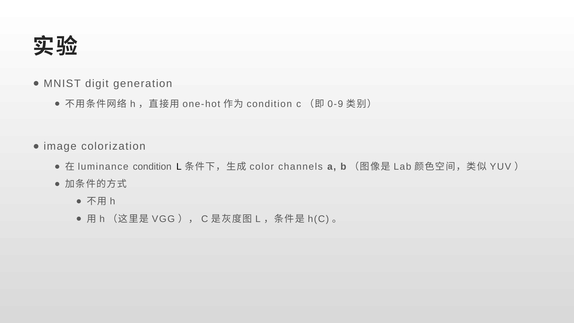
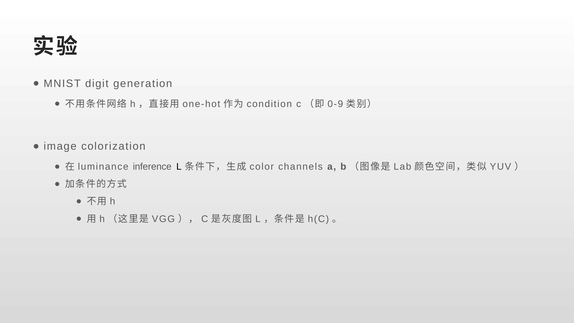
condition: condition -> inference (152, 167)
